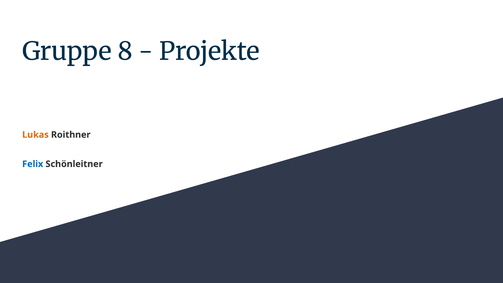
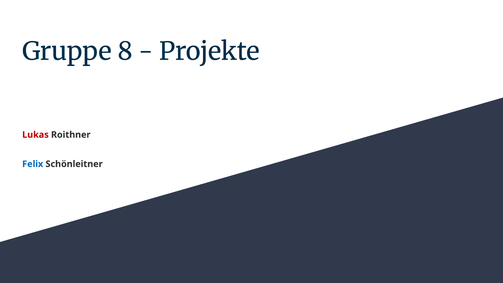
Lukas colour: orange -> red (35, 135)
